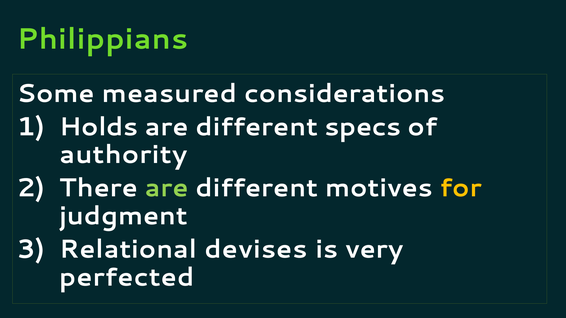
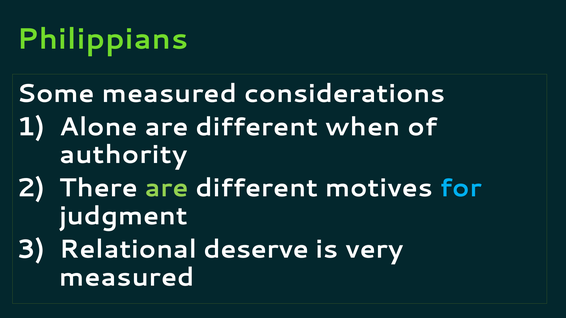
Holds: Holds -> Alone (98, 127)
specs: specs -> when (363, 127)
for colour: yellow -> light blue (461, 188)
devises: devises -> deserve (256, 250)
perfected: perfected -> measured (127, 278)
